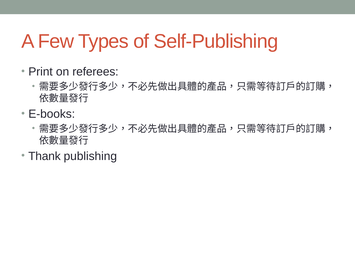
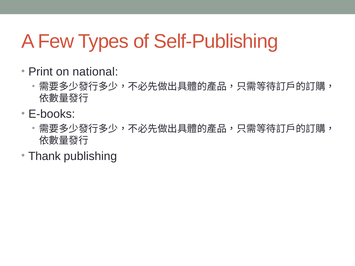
referees: referees -> national (95, 72)
